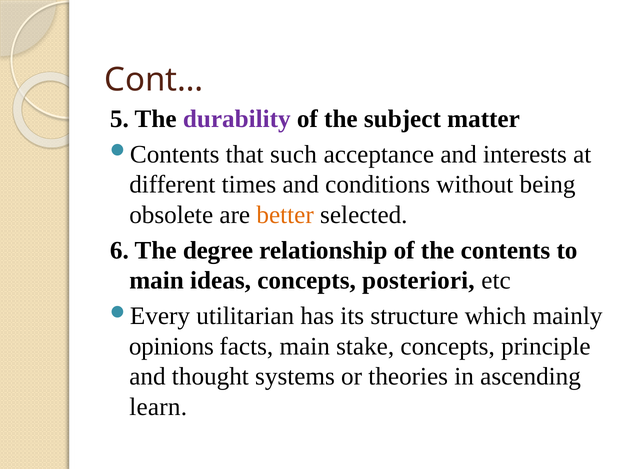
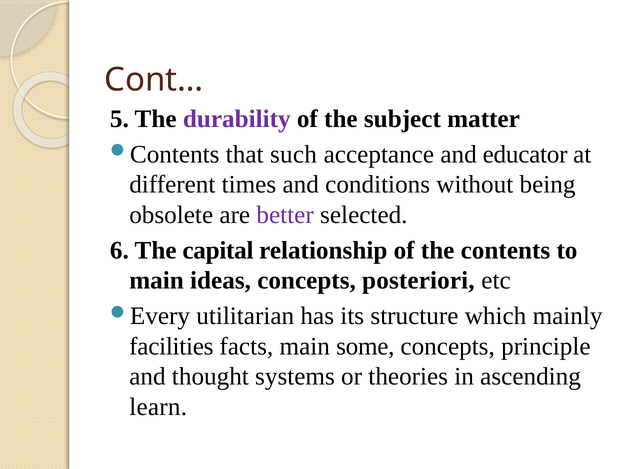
interests: interests -> educator (525, 154)
better colour: orange -> purple (285, 215)
degree: degree -> capital (218, 250)
opinions: opinions -> facilities (171, 346)
stake: stake -> some (365, 346)
